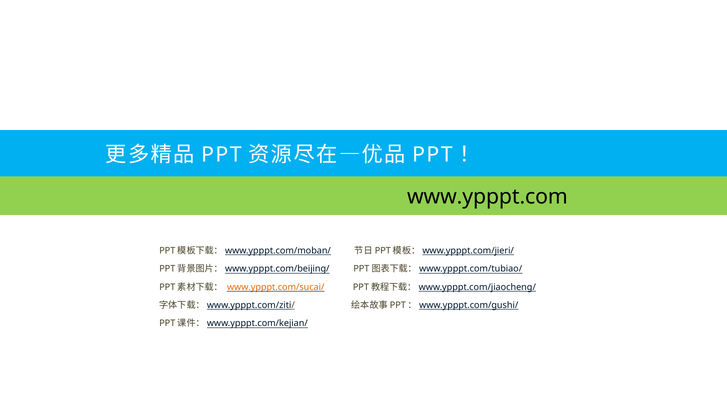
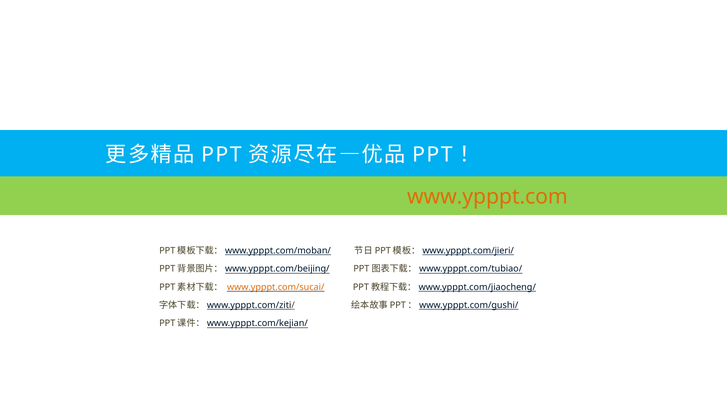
www.ypppt.com colour: black -> orange (487, 197)
